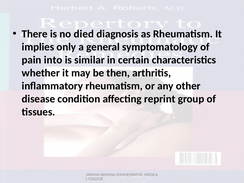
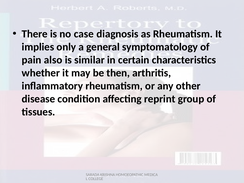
died: died -> case (84, 34)
into: into -> also (53, 60)
